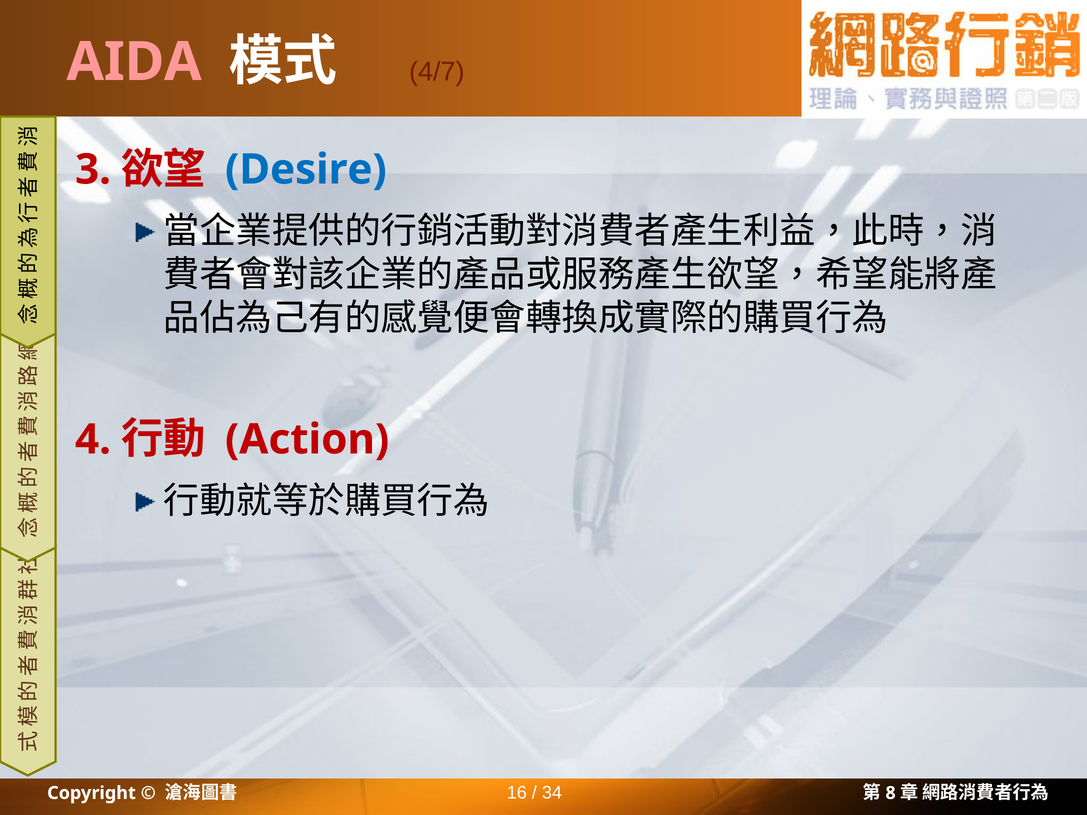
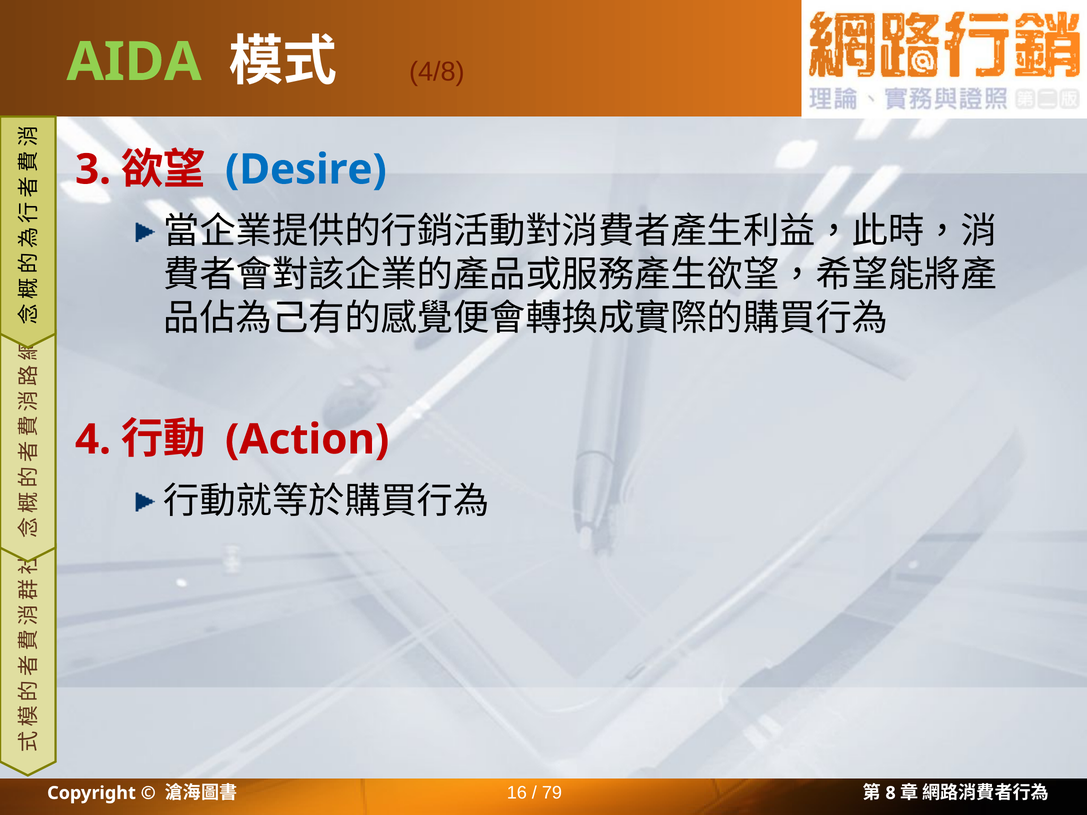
AIDA colour: pink -> light green (134, 62)
4/7: 4/7 -> 4/8 (437, 72)
34: 34 -> 79 (552, 793)
